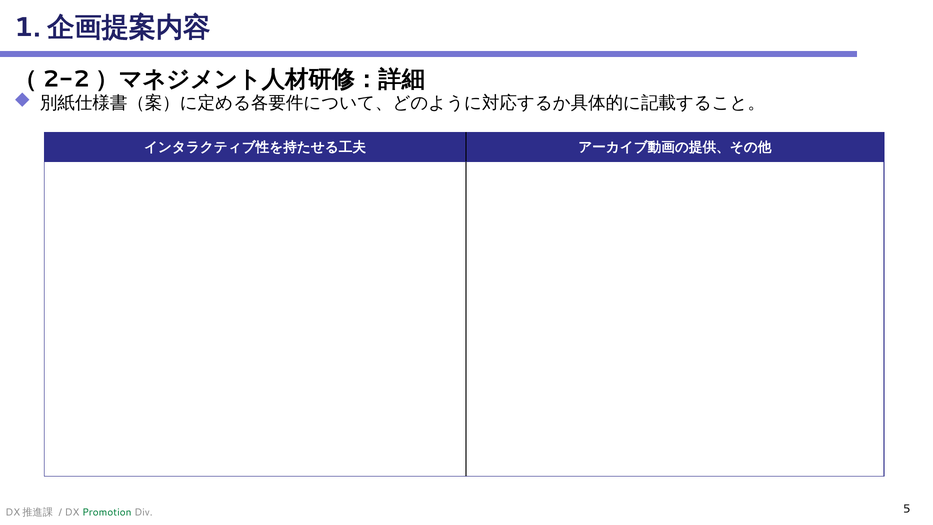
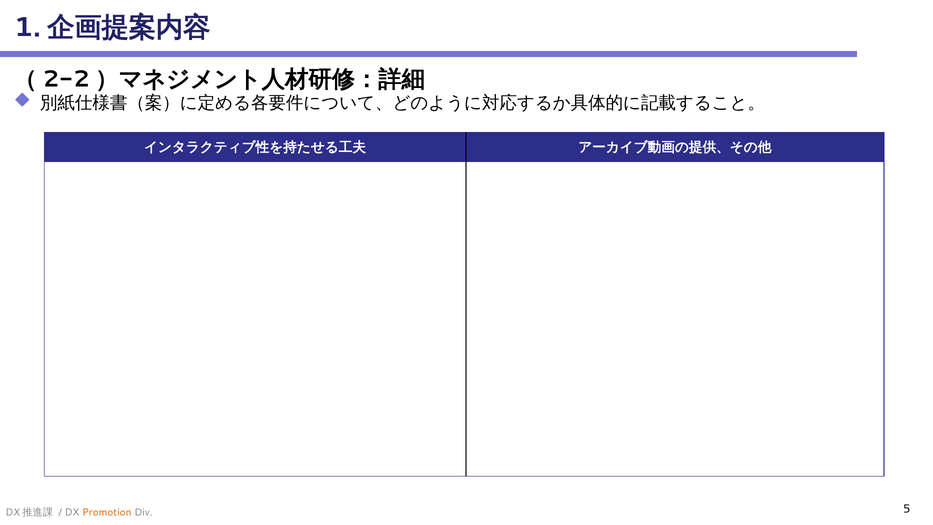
Promotion colour: green -> orange (107, 512)
